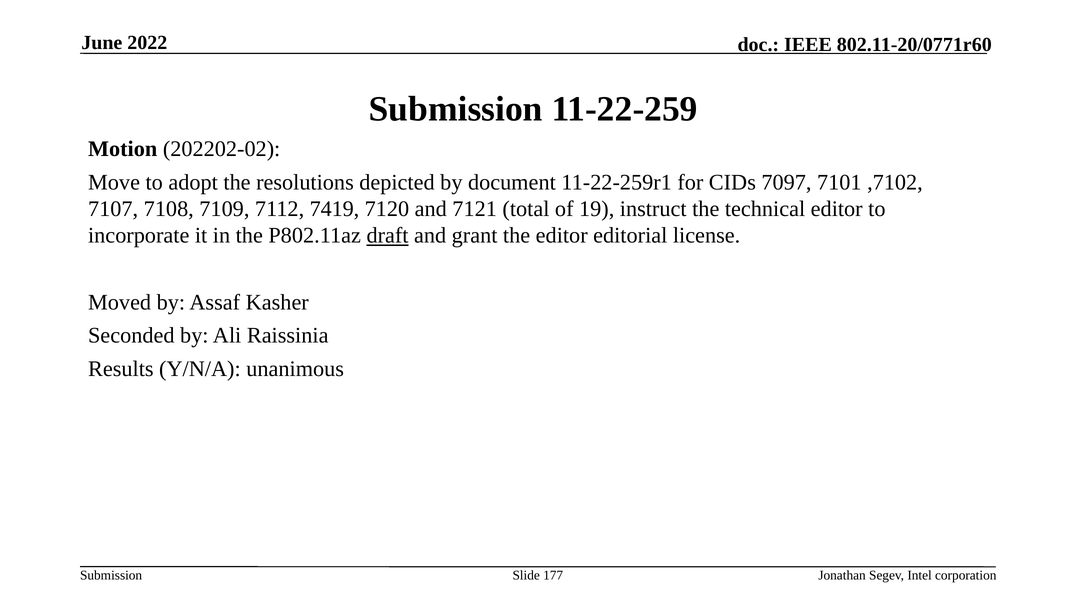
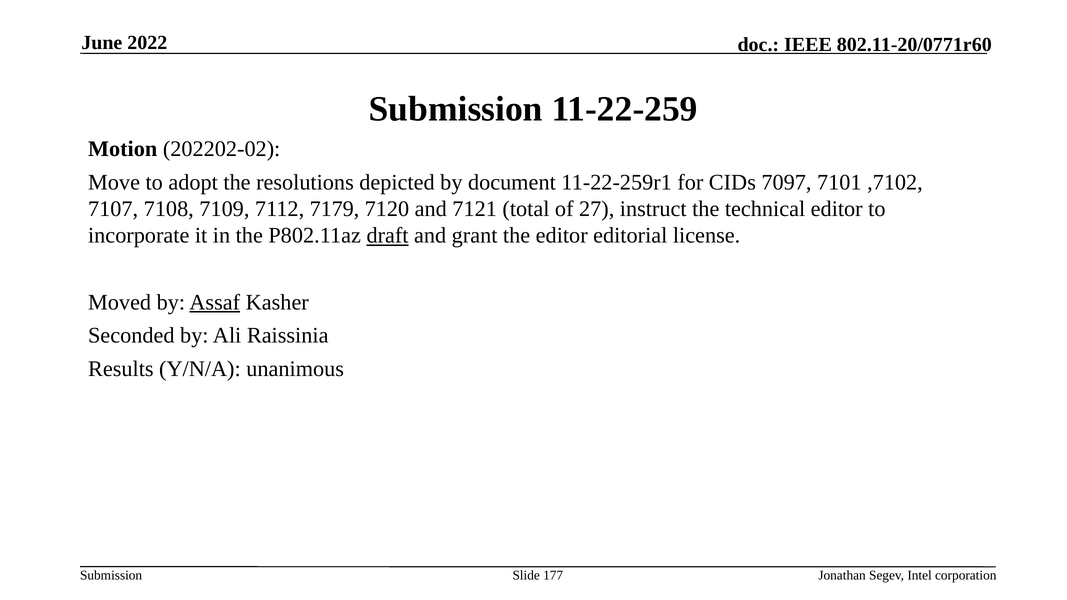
7419: 7419 -> 7179 (334, 209)
19: 19 -> 27 (597, 209)
Assaf underline: none -> present (215, 302)
